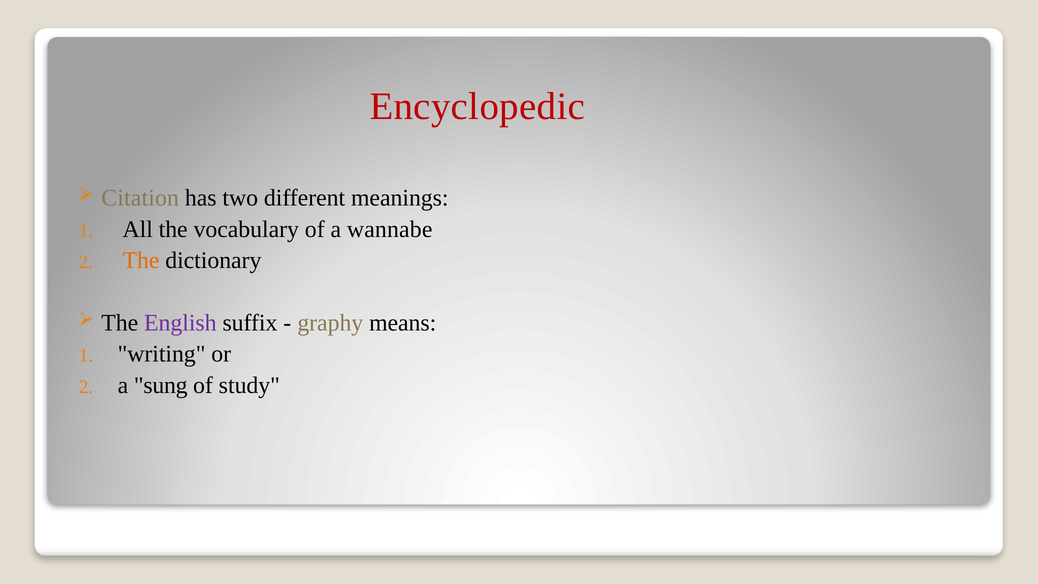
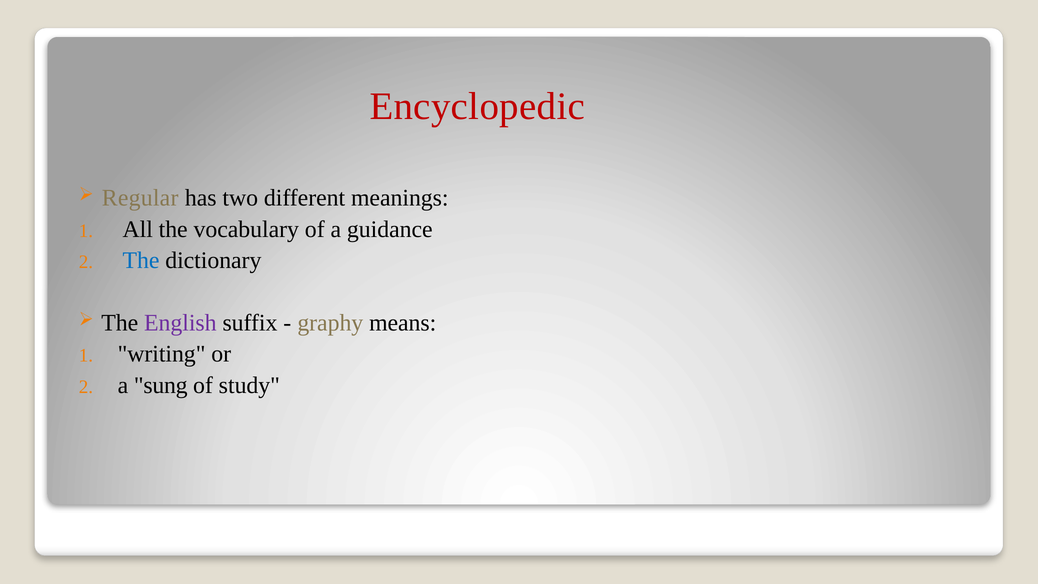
Citation: Citation -> Regular (140, 198)
wannabe: wannabe -> guidance (390, 229)
The colour: orange -> blue (141, 260)
